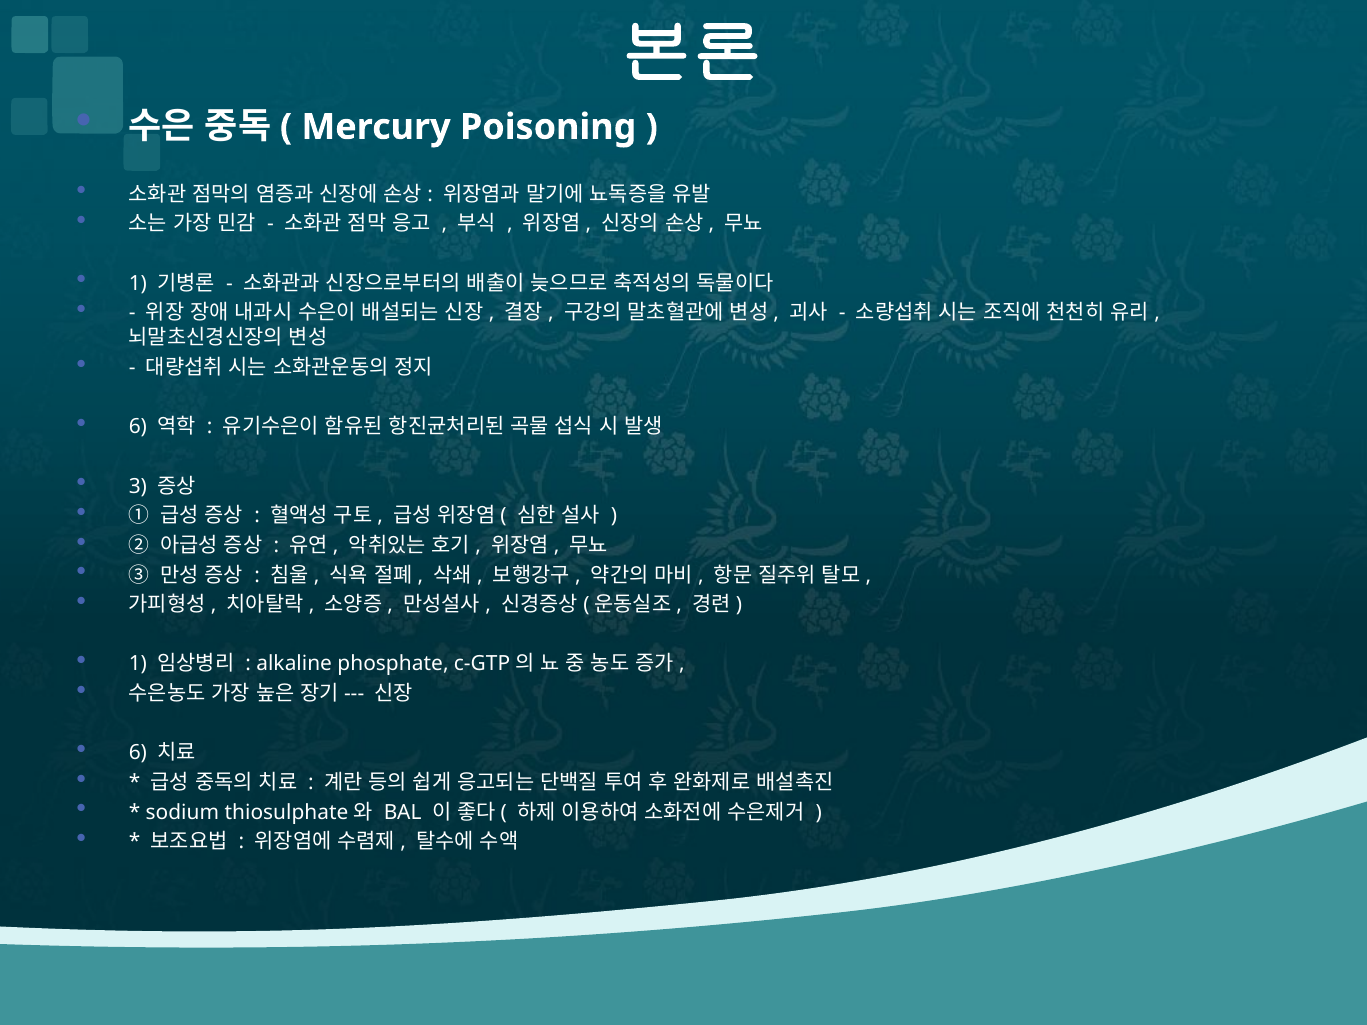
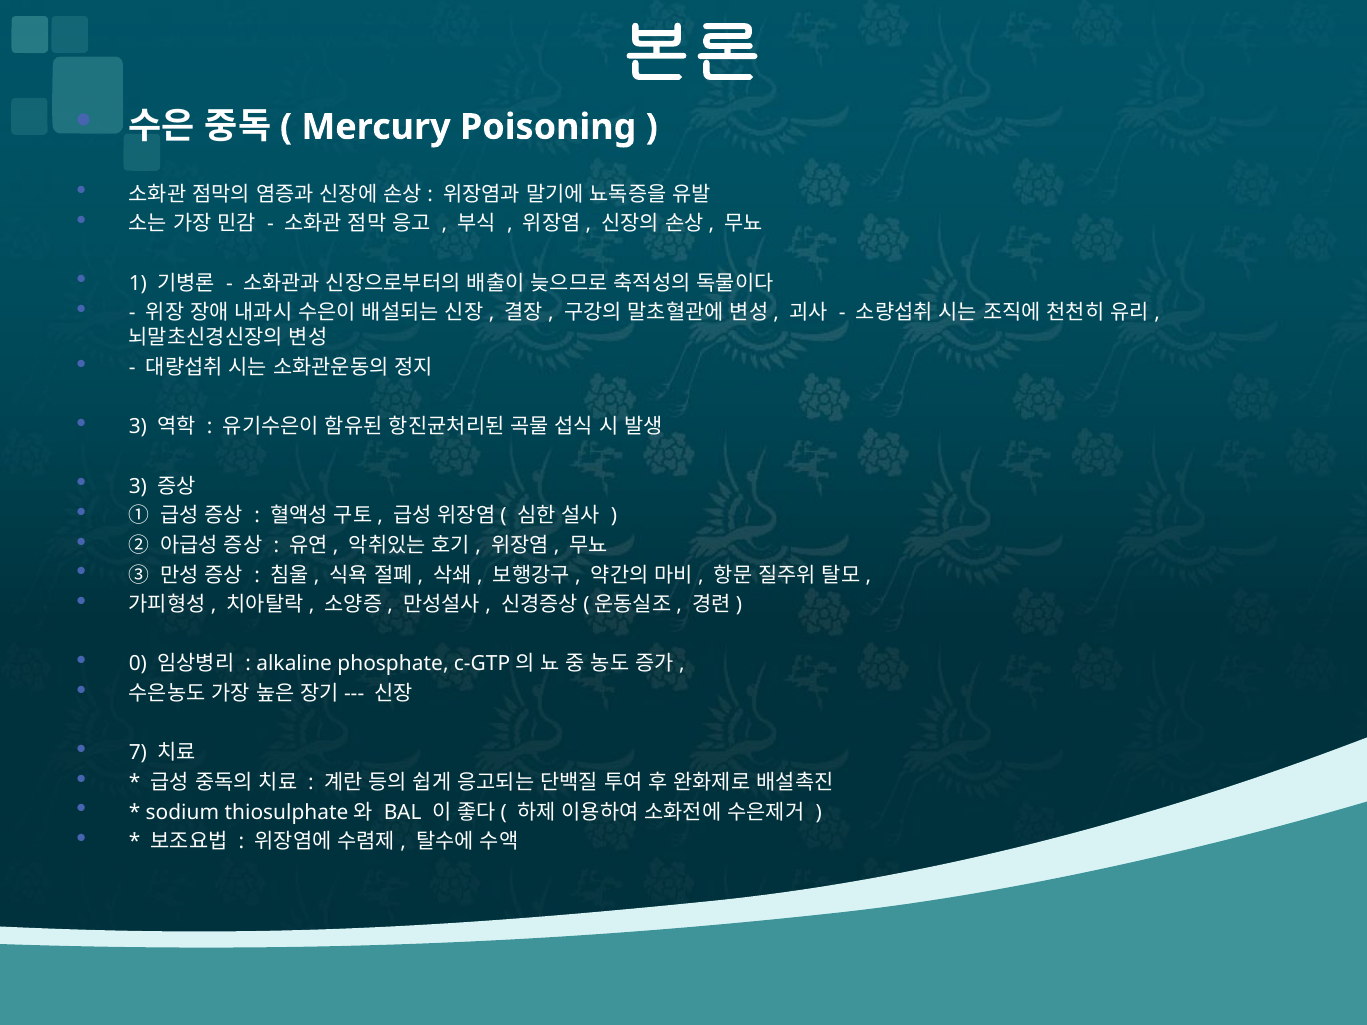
6: 6 -> 3 (138, 427)
1: 1 -> 0 (138, 664)
6: 6 -> 7 (138, 753)
